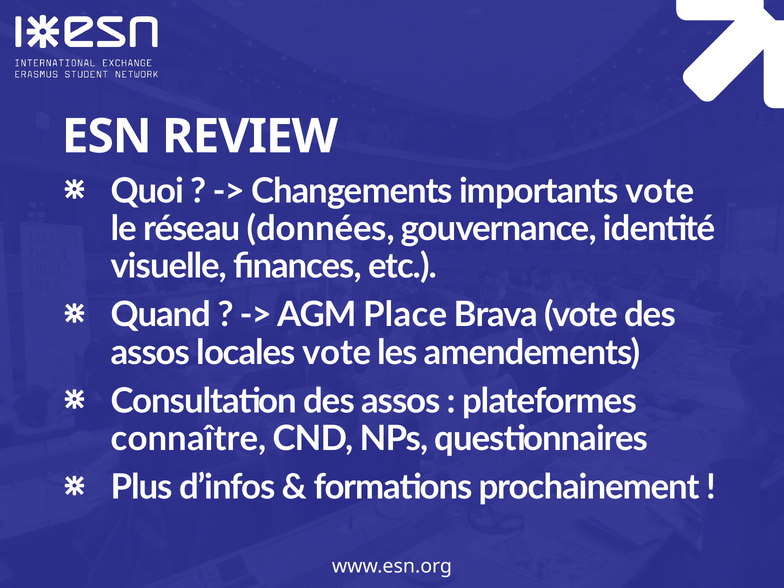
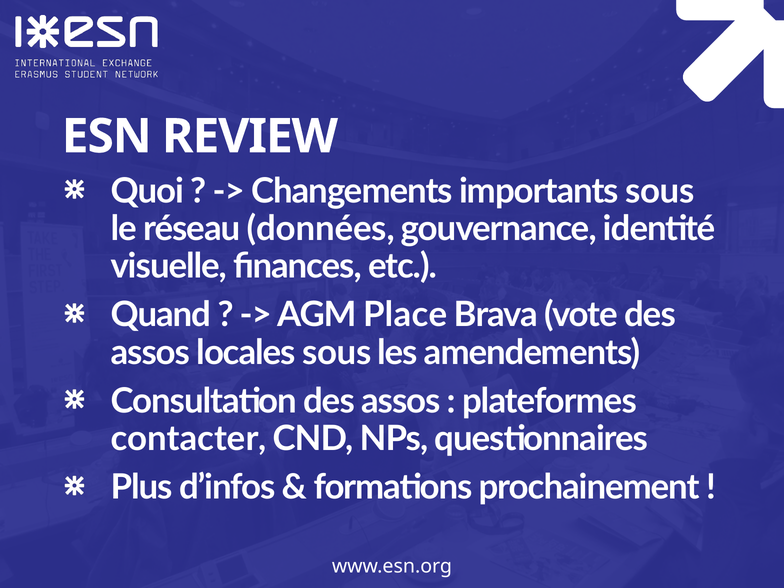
importants vote: vote -> sous (660, 191)
locales vote: vote -> sous (337, 353)
connaître: connaître -> contacter (189, 439)
